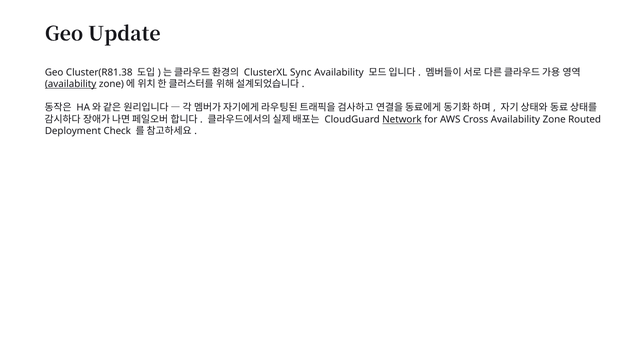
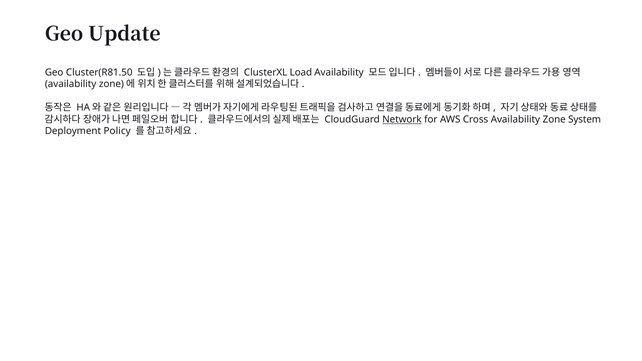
Cluster(R81.38: Cluster(R81.38 -> Cluster(R81.50 (99, 72)
Sync: Sync -> Load (301, 72)
availability underline: present -> none (71, 84)
Routed: Routed -> System (585, 119)
Check: Check -> Policy (117, 131)
